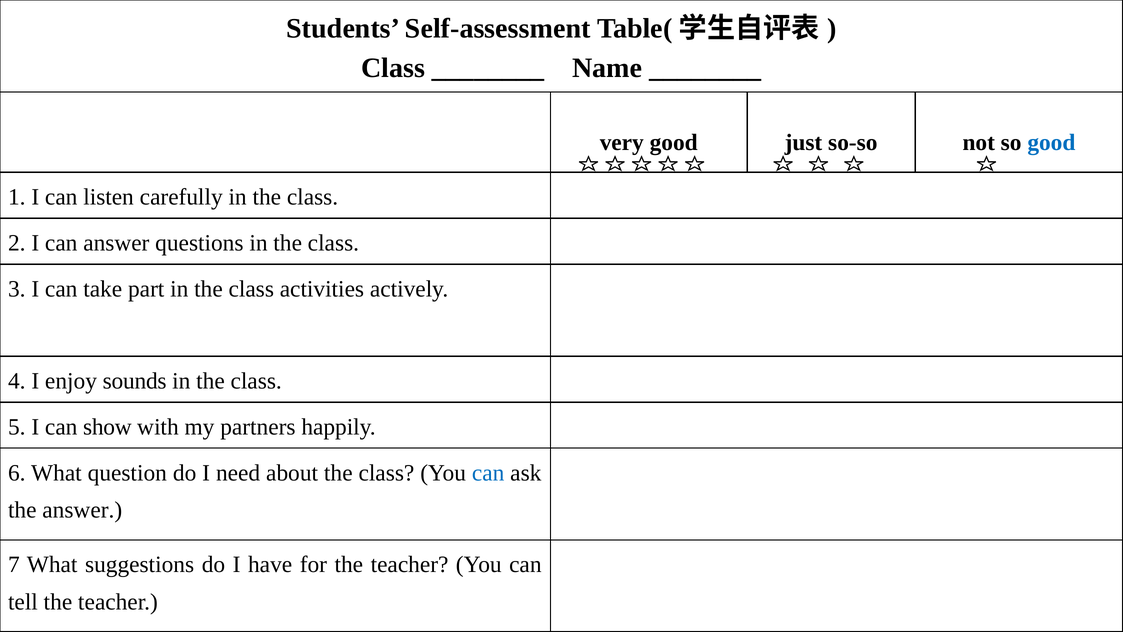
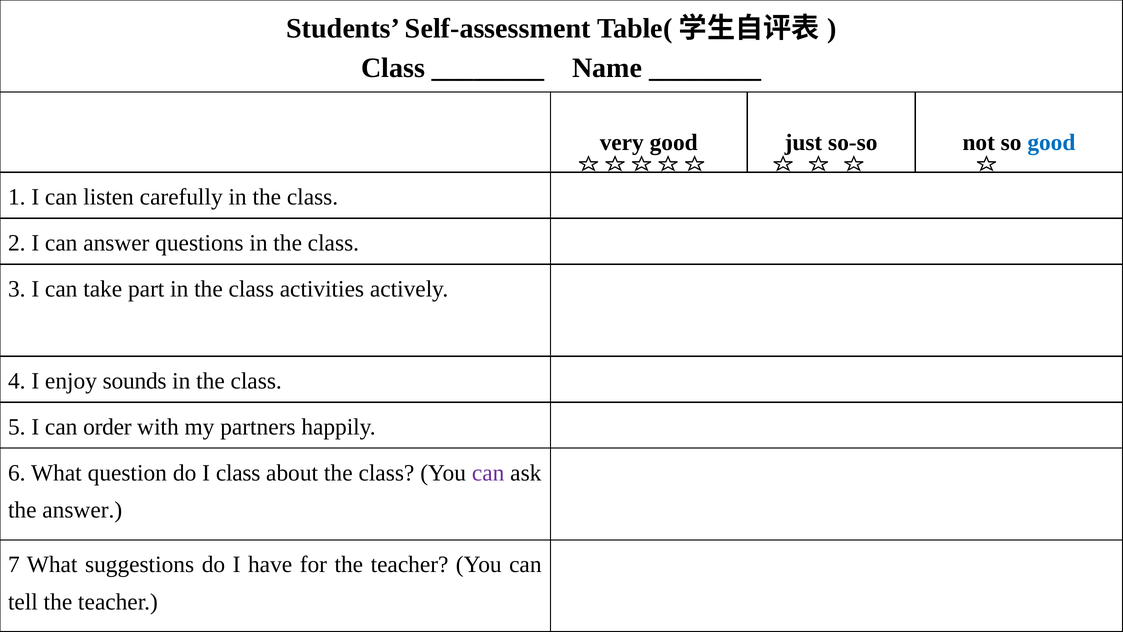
show: show -> order (107, 427)
I need: need -> class (238, 473)
can colour: blue -> purple (488, 473)
